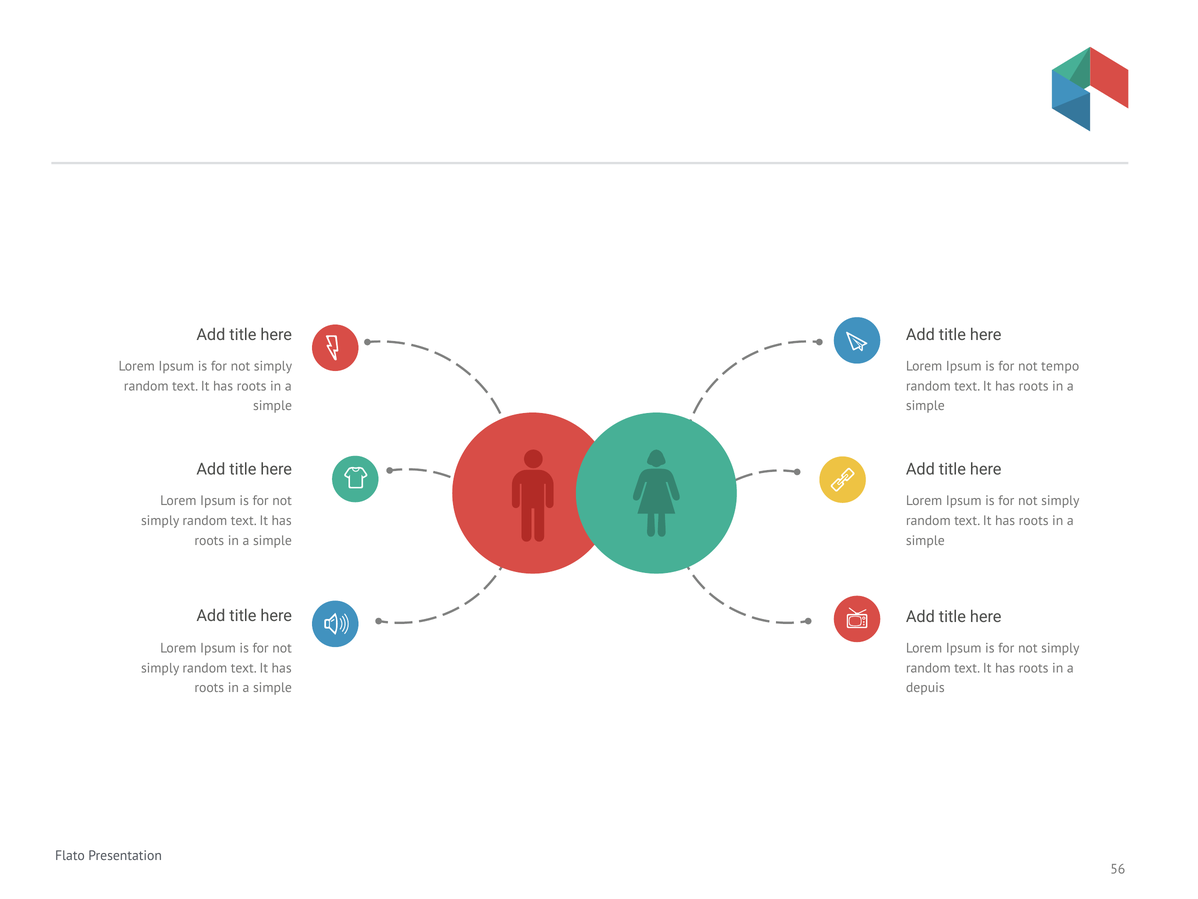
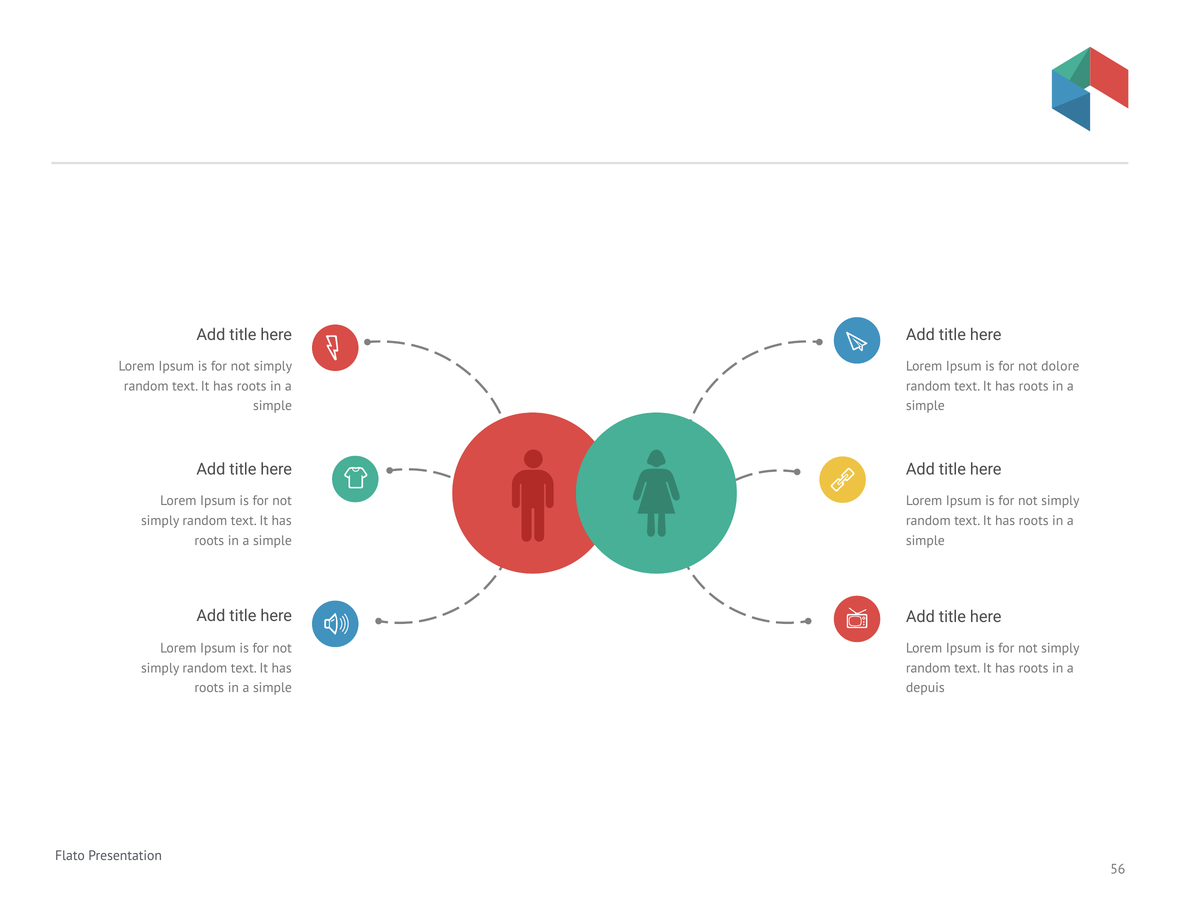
tempo: tempo -> dolore (1060, 366)
